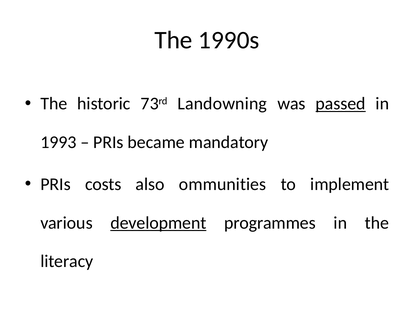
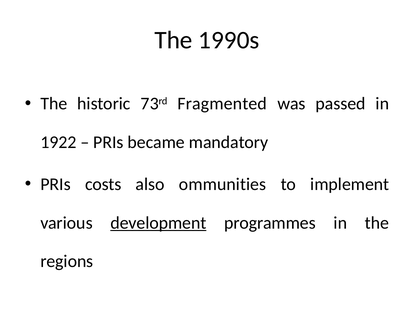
Landowning: Landowning -> Fragmented (222, 104)
passed underline: present -> none (341, 104)
1993: 1993 -> 1922 (58, 142)
literacy: literacy -> regions (67, 261)
